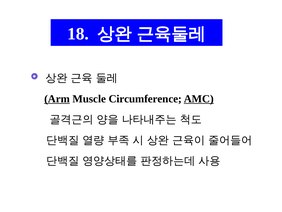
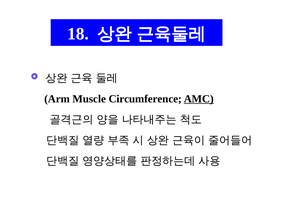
Arm underline: present -> none (57, 99)
